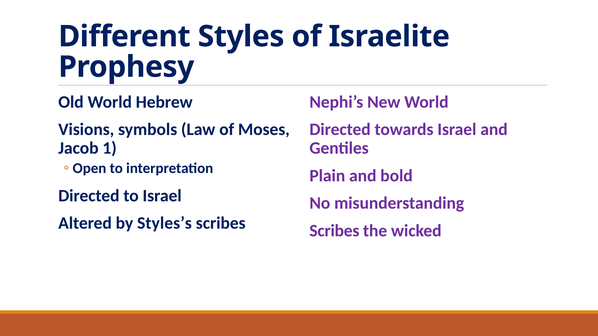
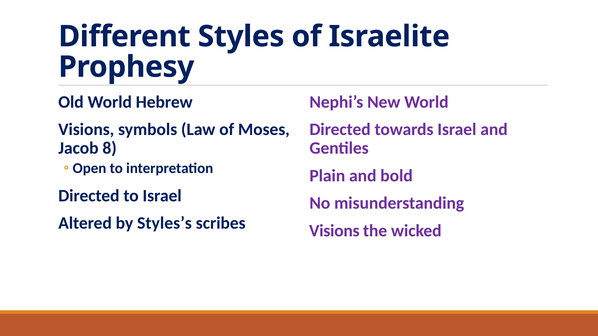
1: 1 -> 8 (110, 148)
Scribes: Scribes -> Visions (334, 231)
